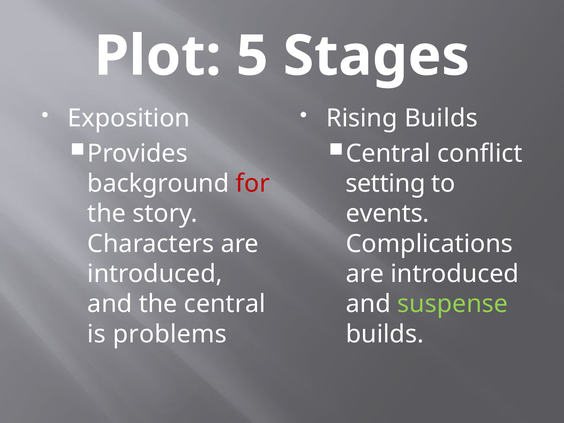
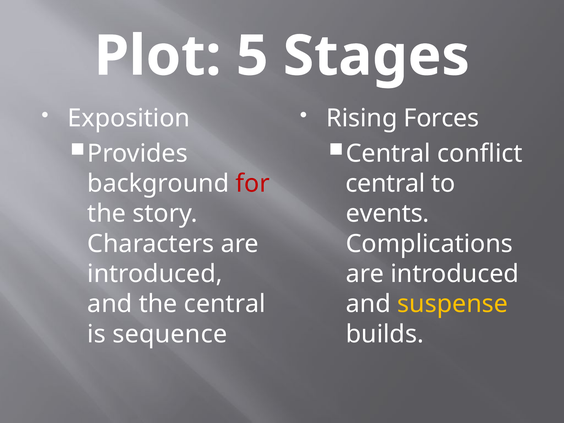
Rising Builds: Builds -> Forces (441, 118)
setting: setting -> central (385, 184)
suspense colour: light green -> yellow (453, 304)
problems: problems -> sequence (170, 334)
